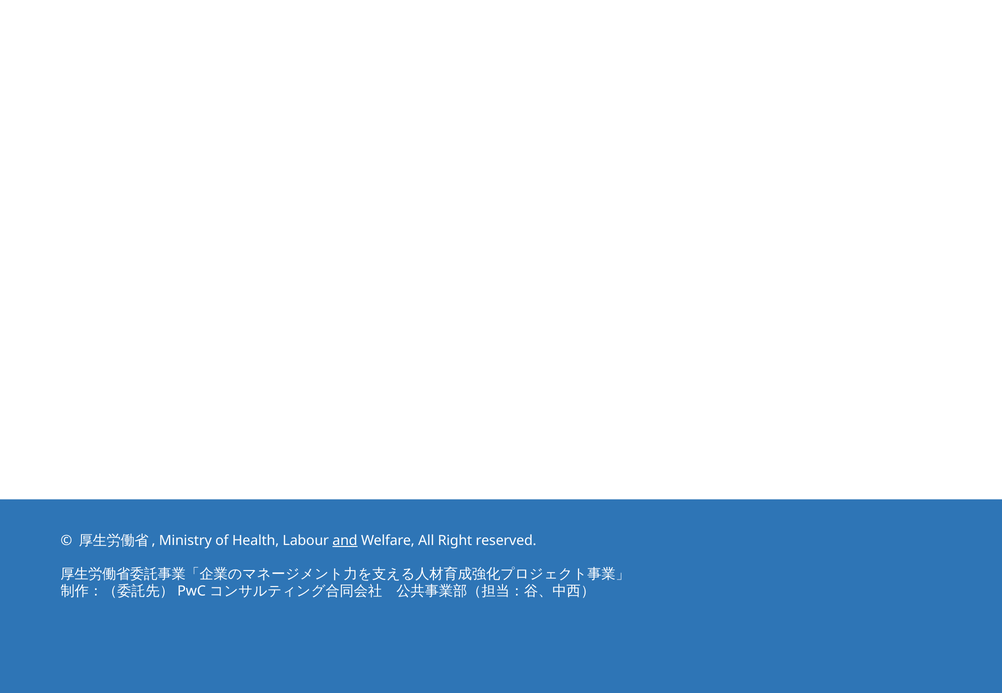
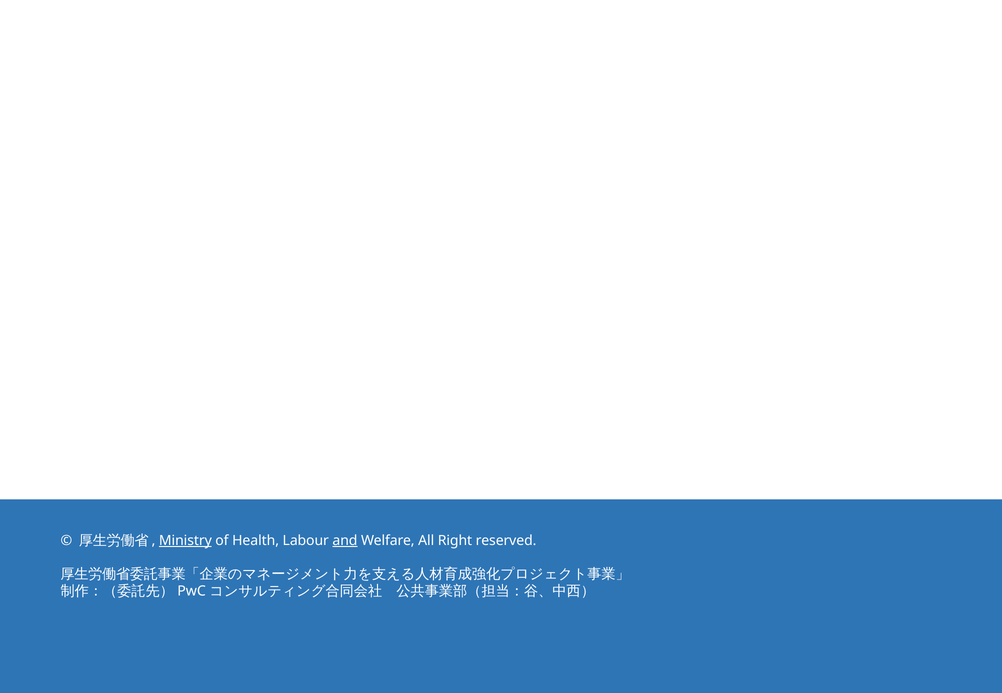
Ministry underline: none -> present (185, 541)
